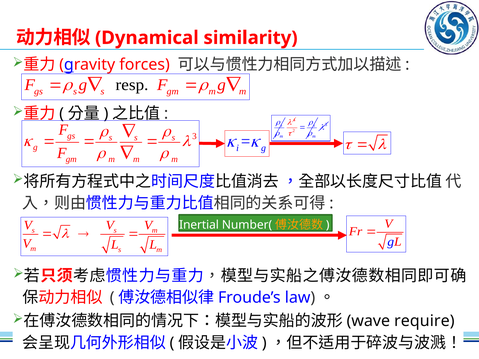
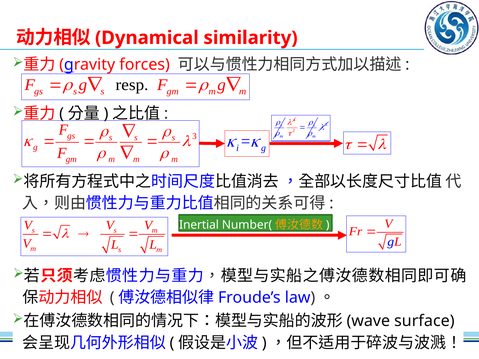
require: require -> surface (424, 321)
